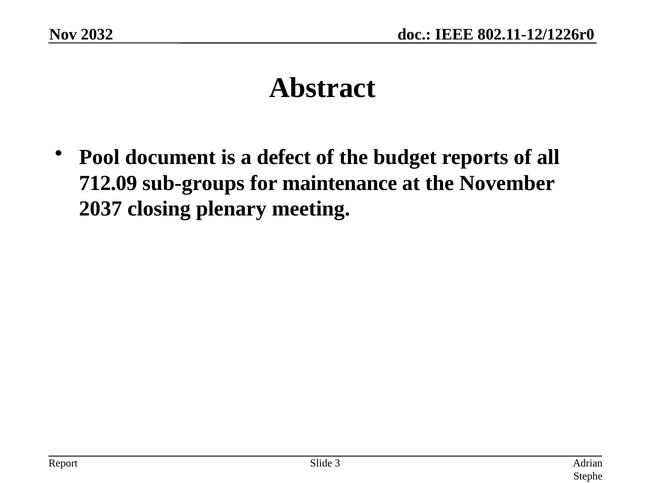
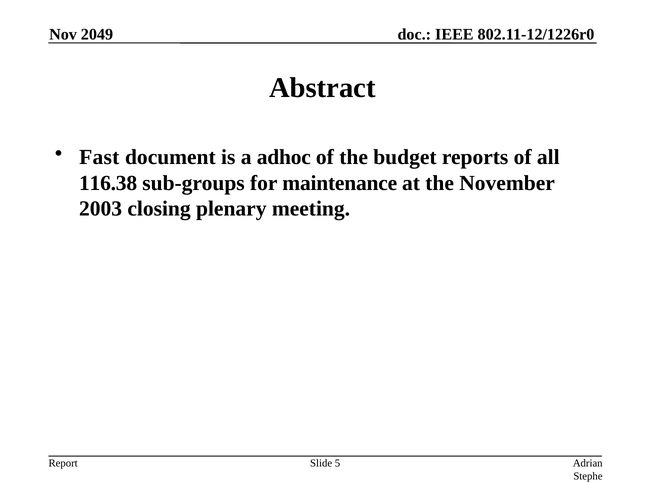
2032: 2032 -> 2049 (97, 34)
Pool: Pool -> Fast (99, 157)
defect: defect -> adhoc (284, 157)
712.09: 712.09 -> 116.38 (108, 183)
2037: 2037 -> 2003 (101, 209)
3: 3 -> 5 (338, 464)
